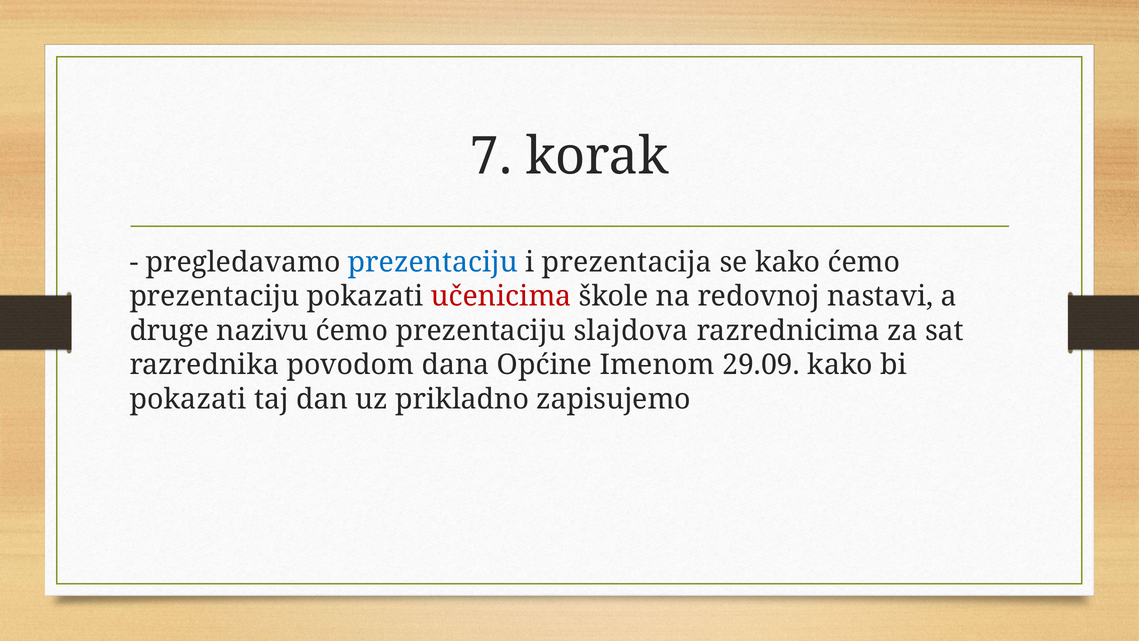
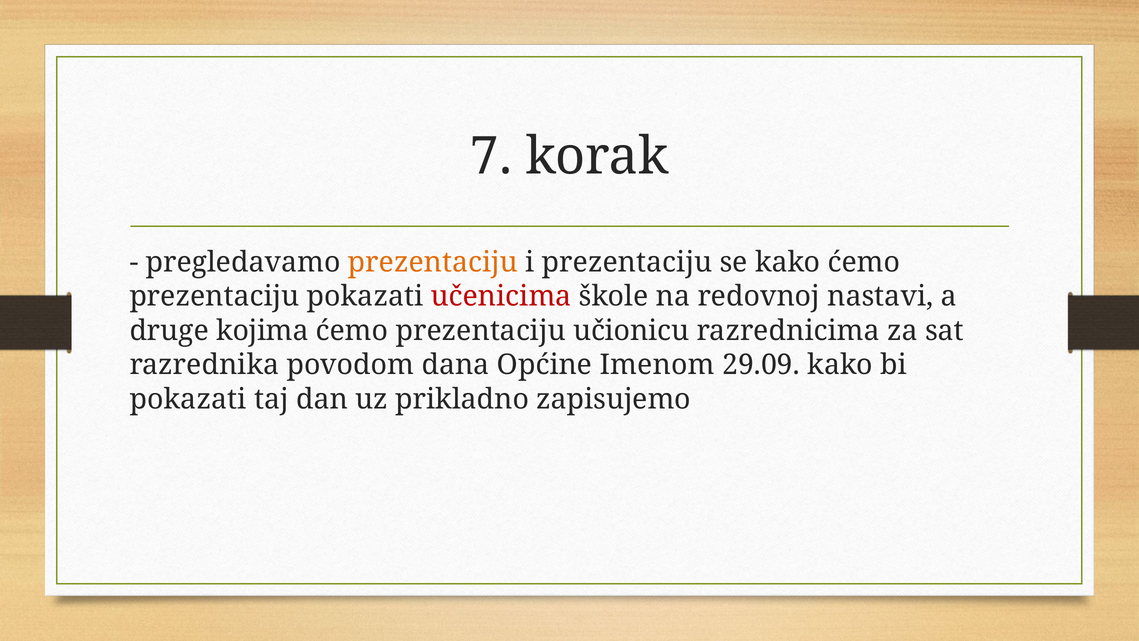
prezentaciju colour: blue -> orange (433, 262)
i prezentacija: prezentacija -> prezentaciju (627, 262)
nazivu: nazivu -> kojima (262, 331)
slajdova: slajdova -> učionicu (631, 331)
